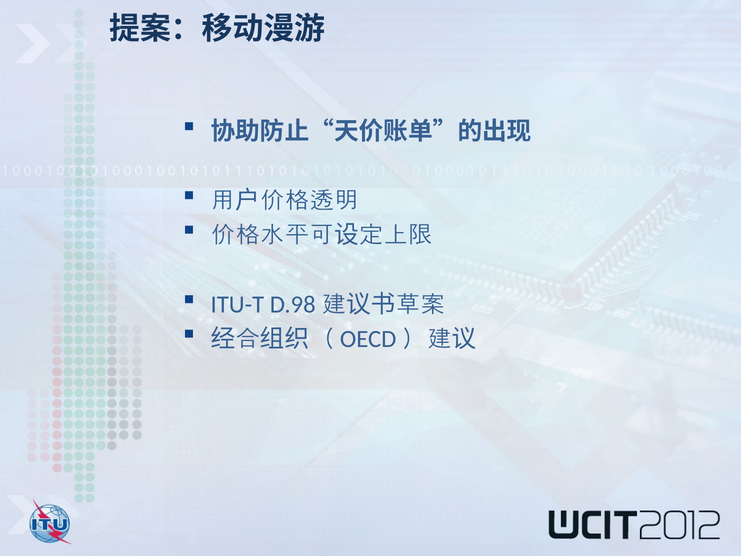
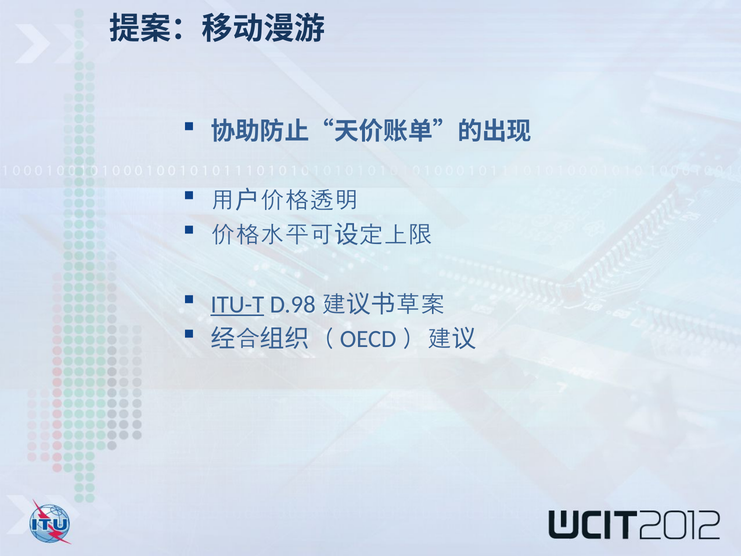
ITU-T underline: none -> present (237, 304)
